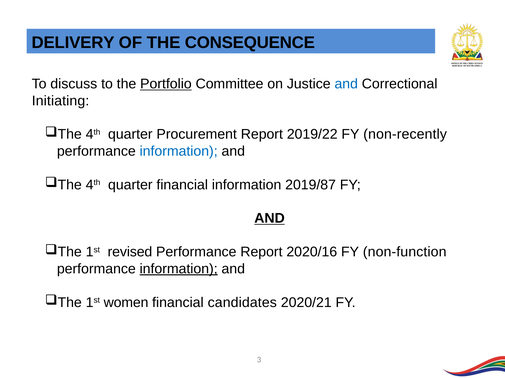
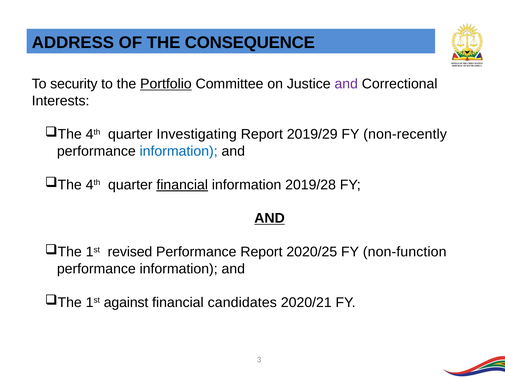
DELIVERY: DELIVERY -> ADDRESS (73, 43)
discuss: discuss -> security (74, 84)
and colour: blue -> purple (346, 84)
Initiating: Initiating -> Interests (61, 101)
Procurement: Procurement -> Investigating (197, 135)
2019/22: 2019/22 -> 2019/29 (312, 135)
financial underline: none -> present (182, 185)
2019/87: 2019/87 -> 2019/28 (311, 185)
2020/16: 2020/16 -> 2020/25 (312, 252)
information underline: present -> none (179, 269)
women: women -> against (126, 303)
